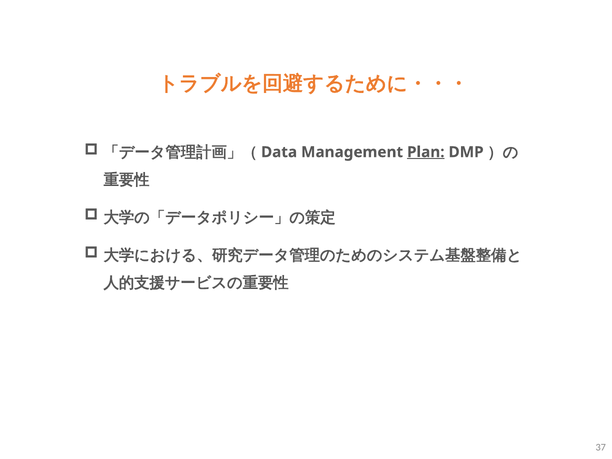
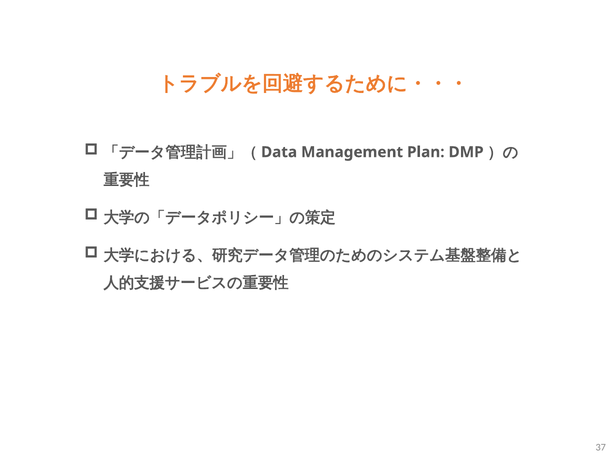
Plan underline: present -> none (426, 152)
